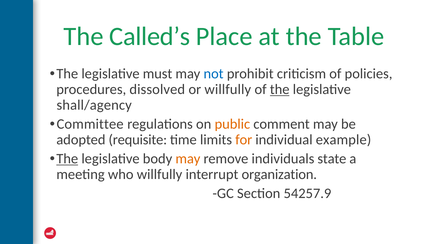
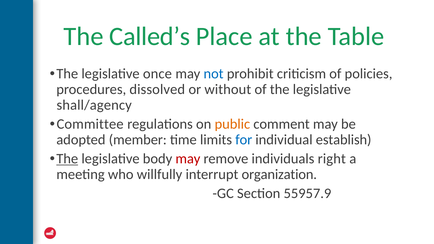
must: must -> once (157, 74)
or willfully: willfully -> without (228, 90)
the underline: present -> none (280, 90)
requisite: requisite -> member (138, 140)
for colour: orange -> blue (244, 140)
example: example -> establish (344, 140)
may colour: orange -> red (188, 159)
state: state -> right (332, 159)
54257.9: 54257.9 -> 55957.9 (307, 193)
